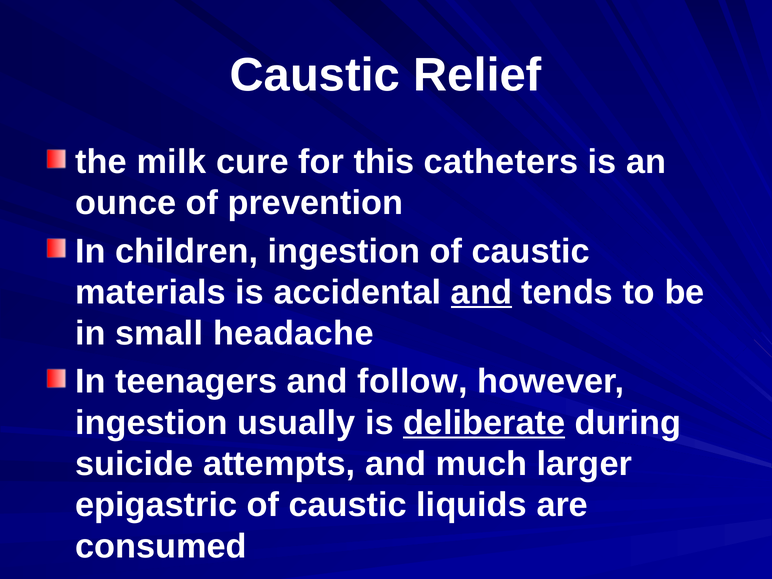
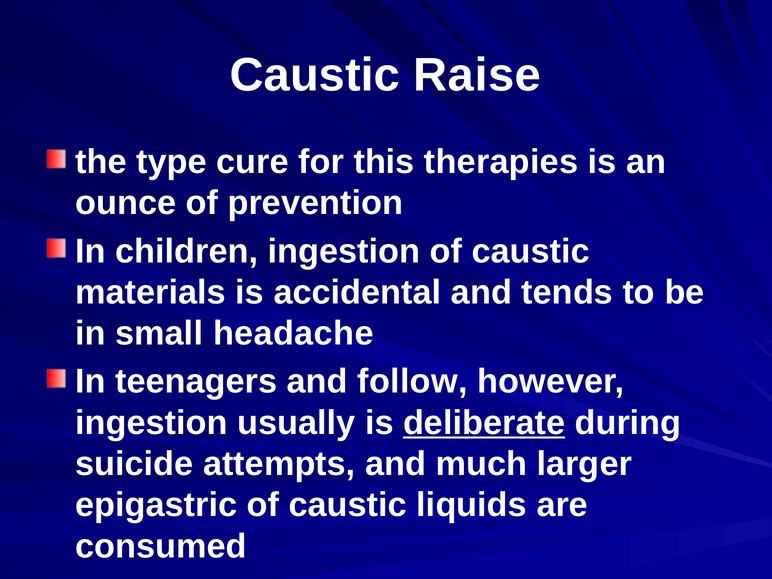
Relief: Relief -> Raise (477, 75)
milk: milk -> type (171, 162)
catheters: catheters -> therapies (501, 162)
and underline: present -> none (481, 292)
